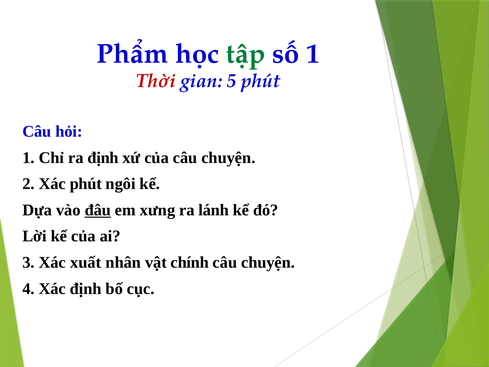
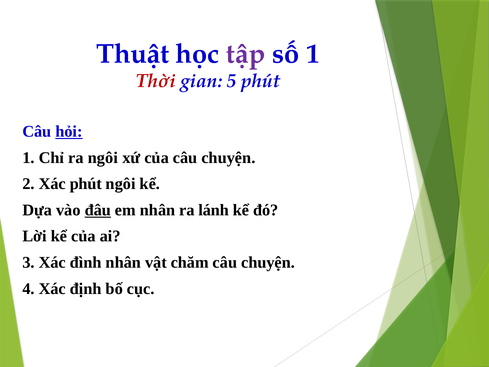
Phẩm: Phẩm -> Thuật (133, 54)
tập colour: green -> purple (246, 54)
hỏi underline: none -> present (69, 131)
ra định: định -> ngôi (103, 158)
em xưng: xưng -> nhân (158, 210)
xuất: xuất -> đình (86, 262)
chính: chính -> chăm (190, 262)
